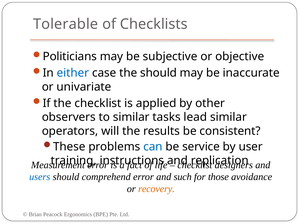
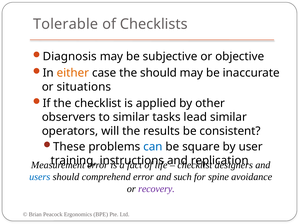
Politicians: Politicians -> Diagnosis (70, 57)
either colour: blue -> orange (73, 73)
univariate: univariate -> situations (84, 87)
service: service -> square (201, 147)
those: those -> spine (218, 177)
recovery colour: orange -> purple (156, 189)
